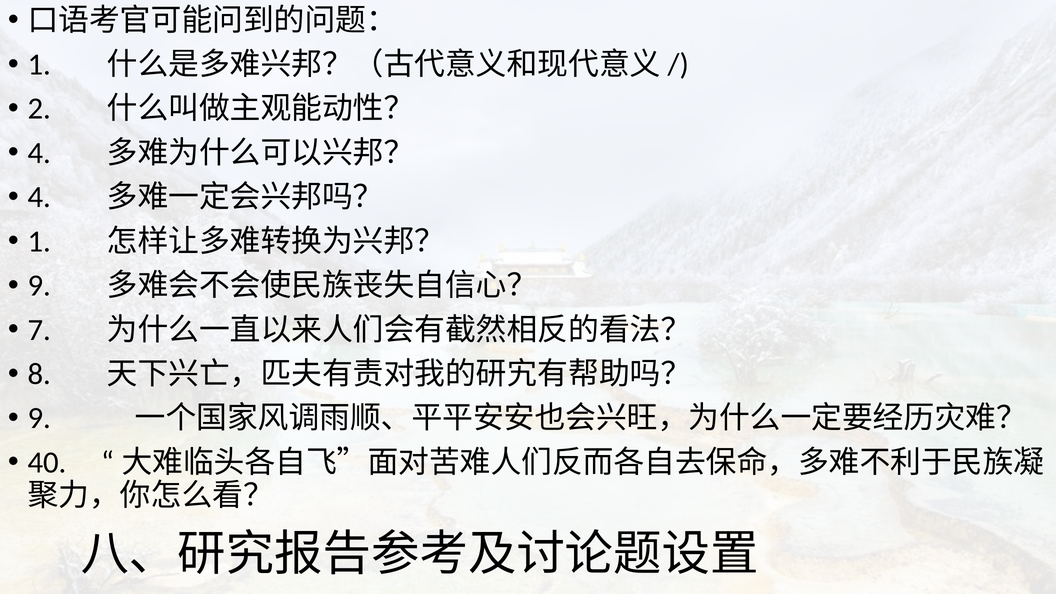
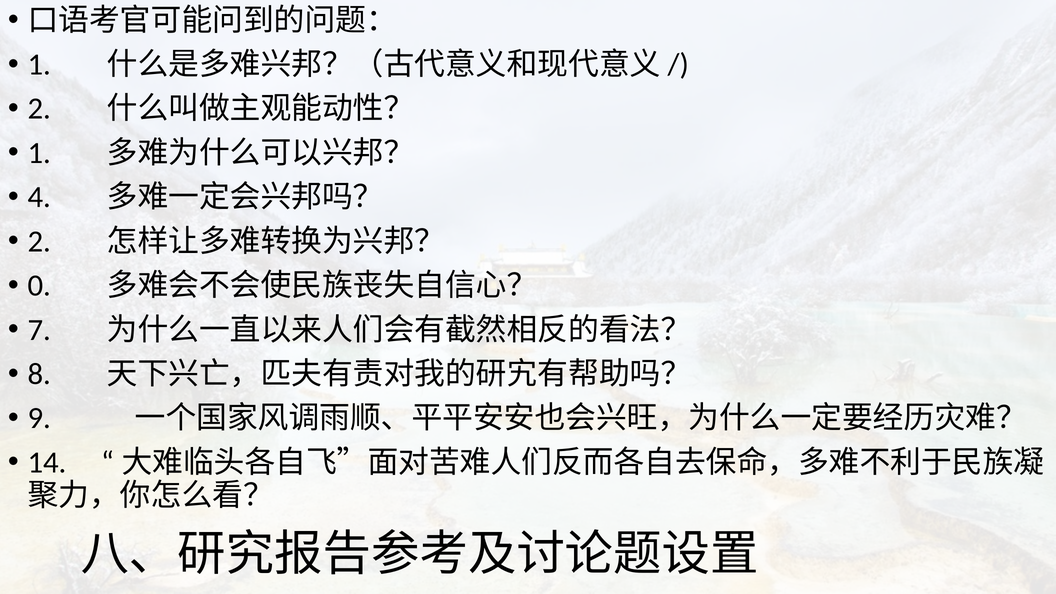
4: 4 -> 1 (39, 153)
1: 1 -> 2 (39, 241)
9: 9 -> 0 (39, 286)
40: 40 -> 14 (47, 463)
